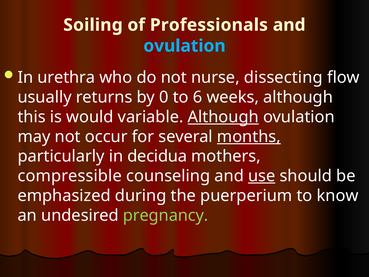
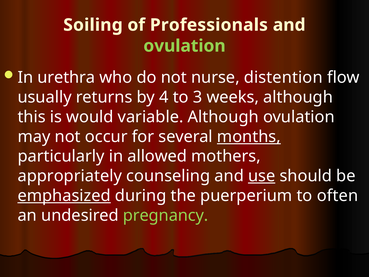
ovulation colour: light blue -> light green (185, 46)
dissecting: dissecting -> distention (283, 77)
0: 0 -> 4 (164, 97)
6: 6 -> 3 (198, 97)
Although underline: present -> none (223, 117)
decidua: decidua -> allowed (157, 156)
compressible: compressible -> appropriately (70, 176)
emphasized underline: none -> present (64, 196)
know: know -> often (338, 196)
